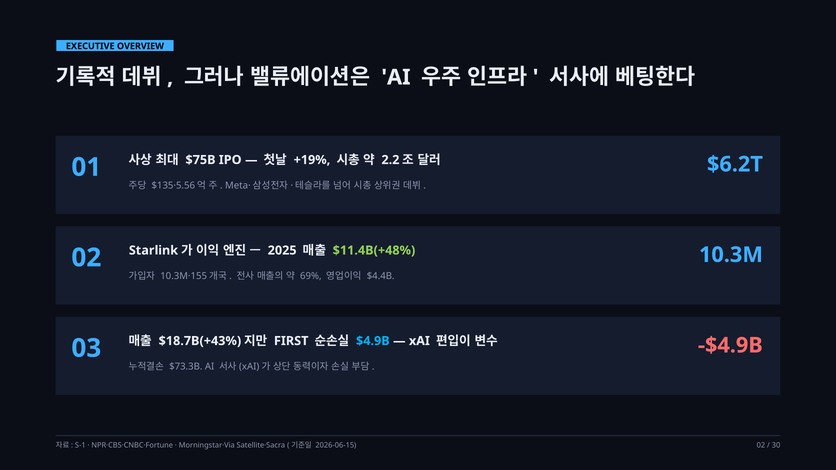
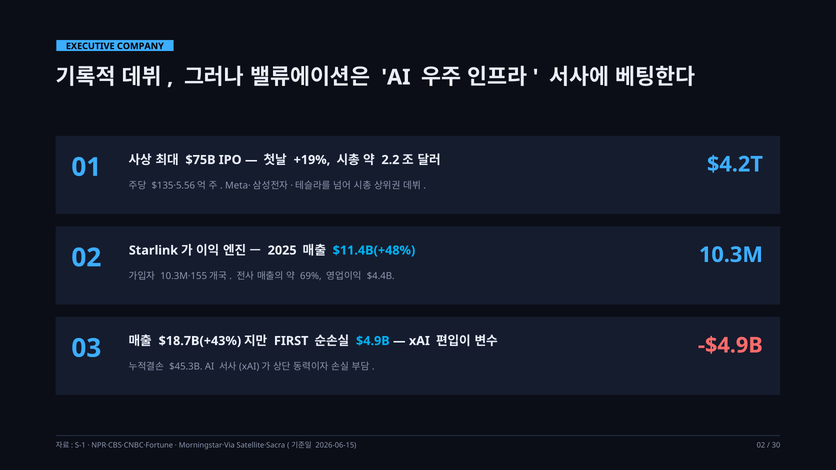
OVERVIEW: OVERVIEW -> COMPANY (140, 46)
$6.2T: $6.2T -> $4.2T (735, 164)
$11.4B(+48% colour: light green -> light blue (374, 251)
$73.3B: $73.3B -> $45.3B (186, 367)
